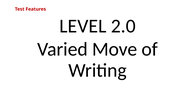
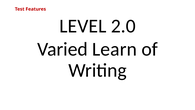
Move: Move -> Learn (115, 49)
